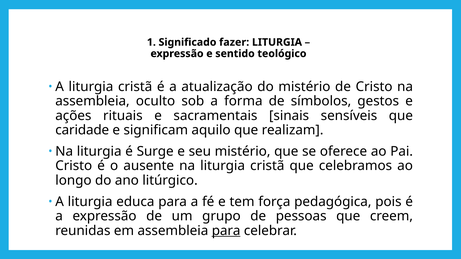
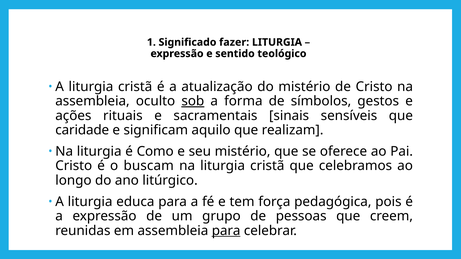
sob underline: none -> present (193, 101)
Surge: Surge -> Como (155, 152)
ausente: ausente -> buscam (149, 166)
